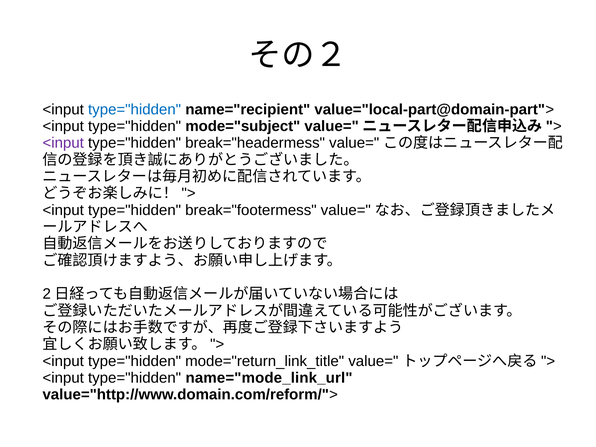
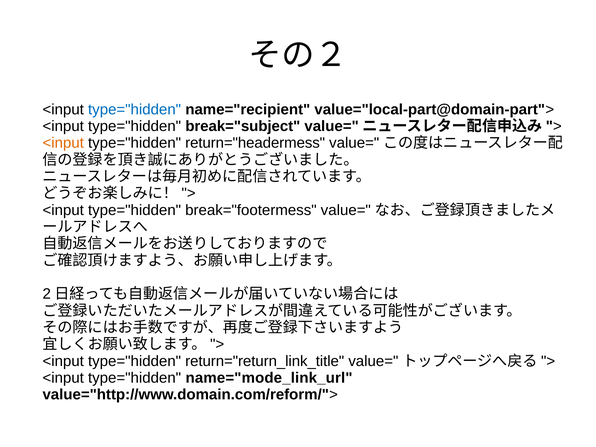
mode="subject: mode="subject -> break="subject (243, 126)
<input colour: purple -> orange (63, 143)
break="headermess: break="headermess -> return="headermess (255, 143)
mode="return_link_title: mode="return_link_title -> return="return_link_title (265, 361)
